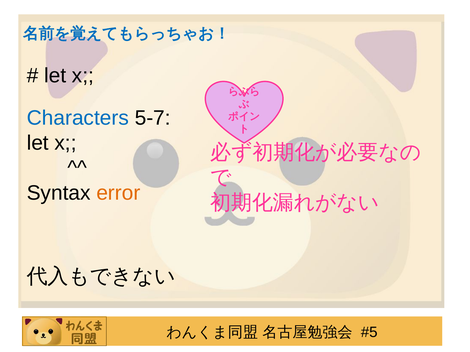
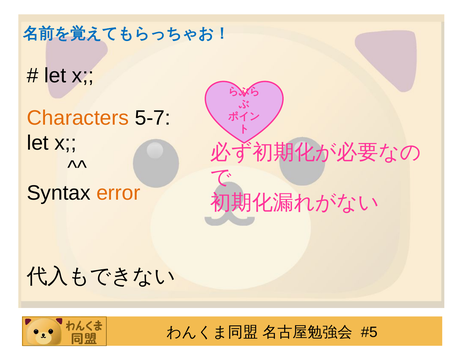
Characters colour: blue -> orange (78, 118)
